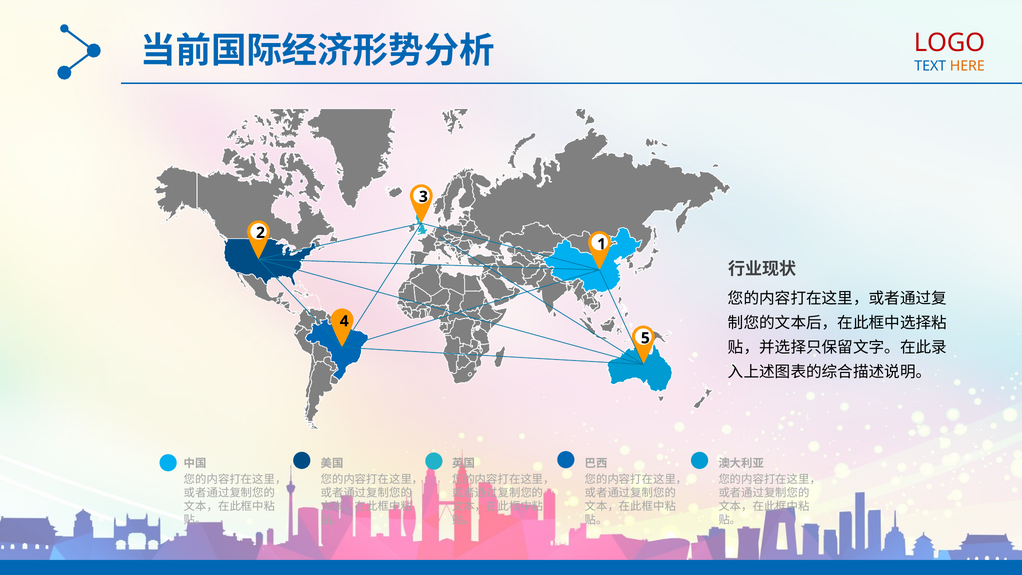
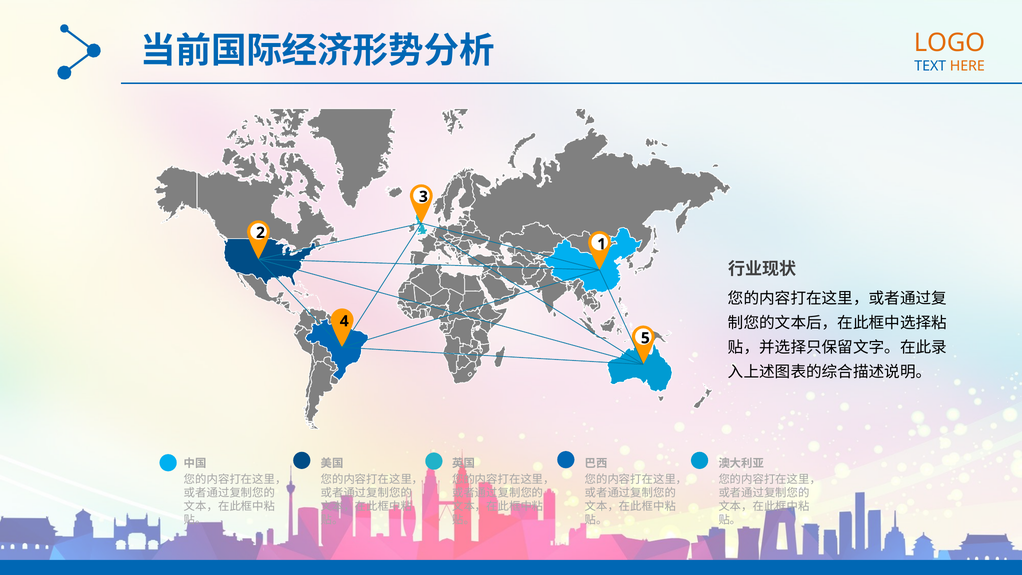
LOGO colour: red -> orange (949, 43)
